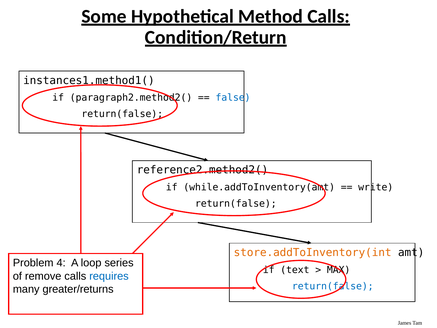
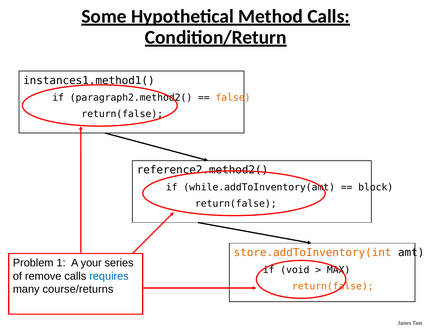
false colour: blue -> orange (233, 98)
write: write -> block (376, 187)
4: 4 -> 1 (61, 263)
loop: loop -> your (91, 263)
text: text -> void (295, 270)
return(false colour: blue -> orange (333, 286)
greater/returns: greater/returns -> course/returns (78, 289)
